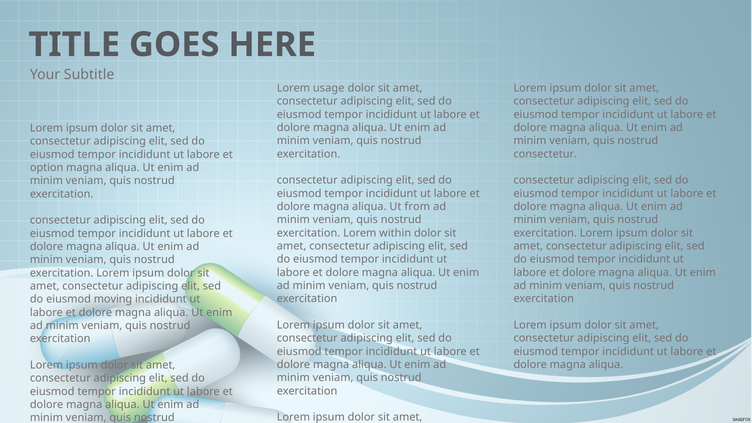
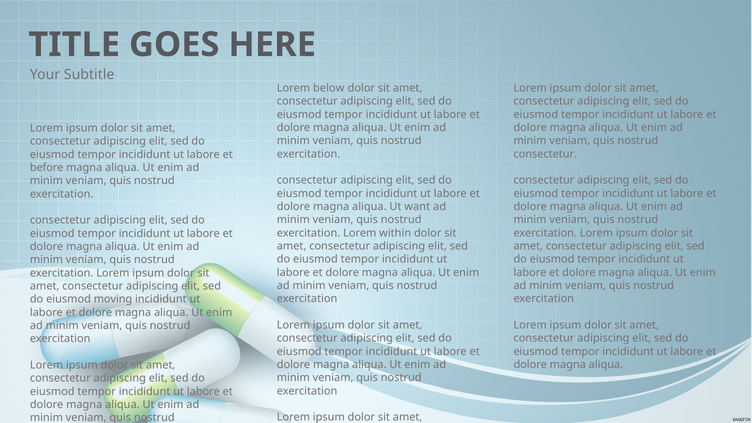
usage: usage -> below (329, 88)
option: option -> before (47, 168)
from: from -> want (417, 207)
